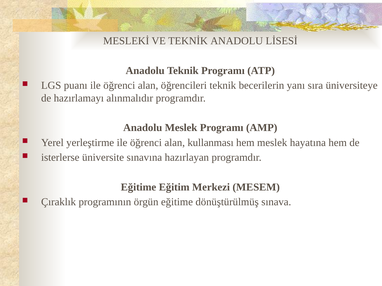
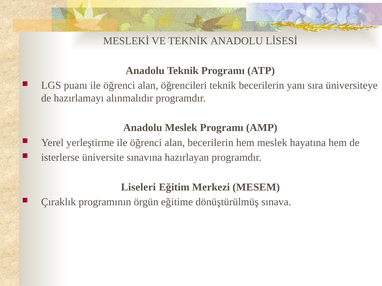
alan kullanması: kullanması -> becerilerin (211, 143)
Eğitime: Eğitime -> Liseleri (138, 187)
